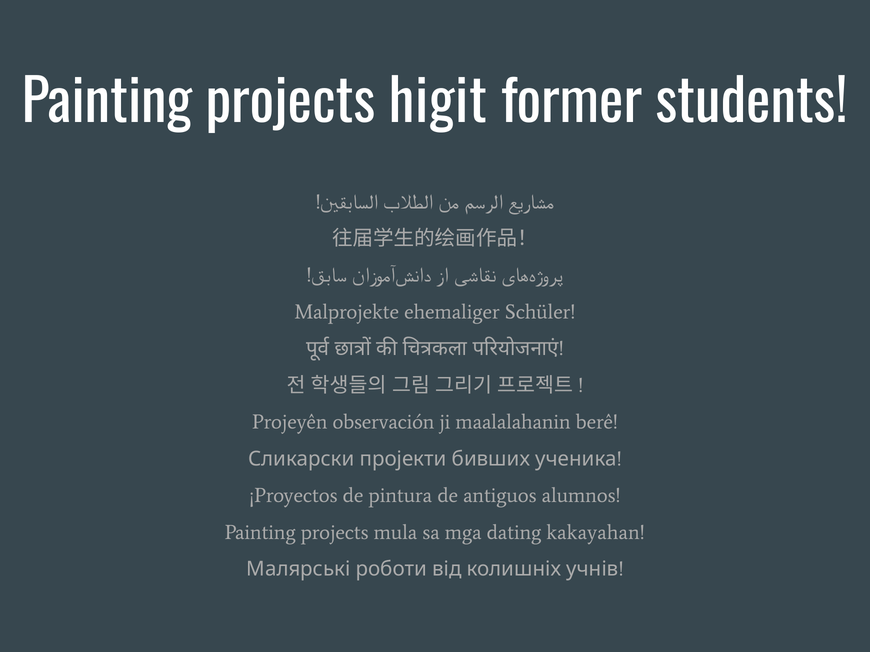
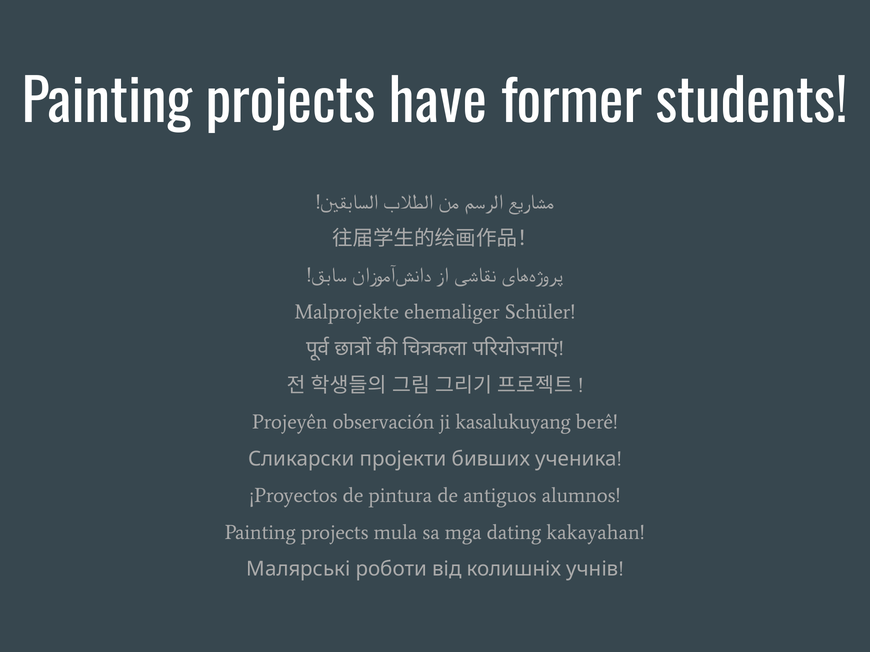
higit: higit -> have (438, 103)
maalalahanin: maalalahanin -> kasalukuyang (513, 422)
